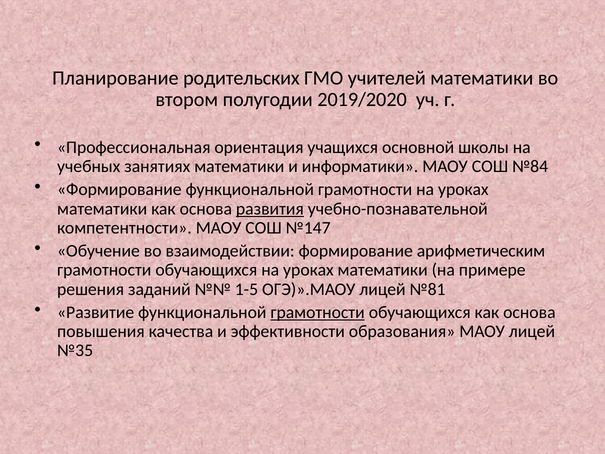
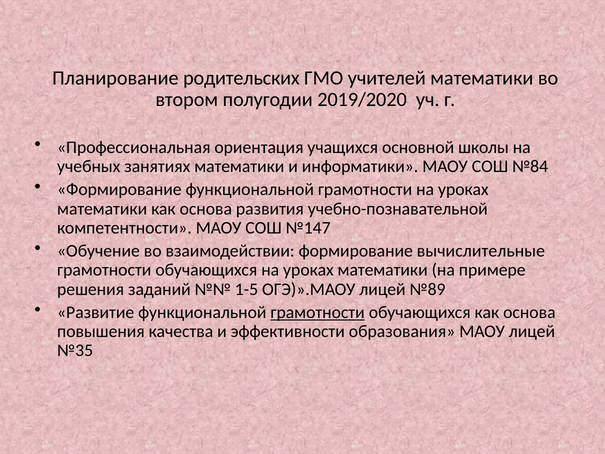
развития underline: present -> none (270, 209)
арифметическим: арифметическим -> вычислительные (481, 251)
№81: №81 -> №89 (428, 289)
